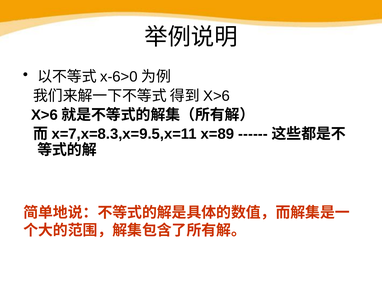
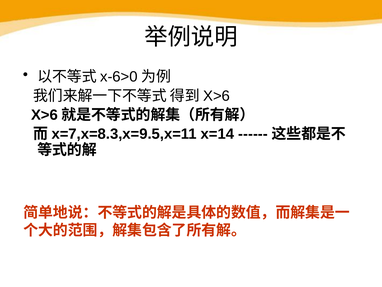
x=89: x=89 -> x=14 (217, 134)
